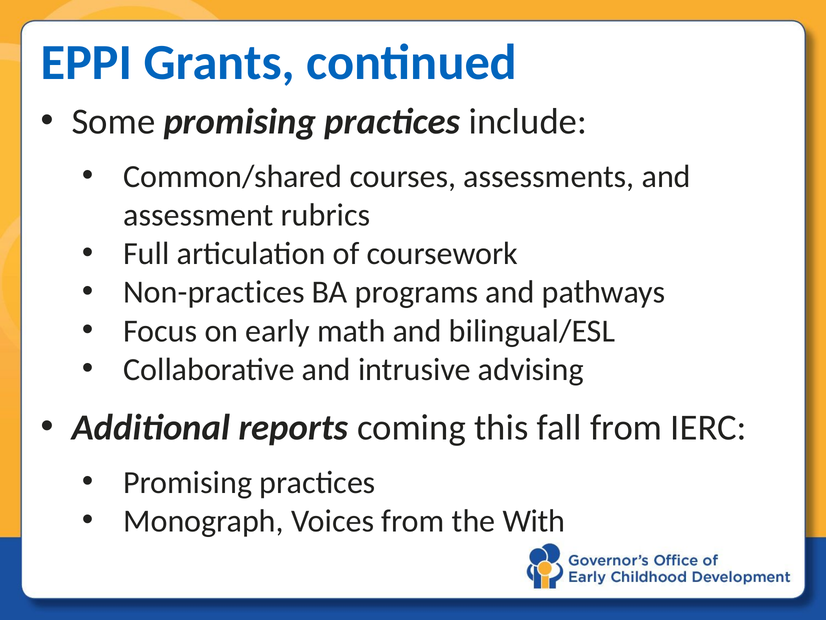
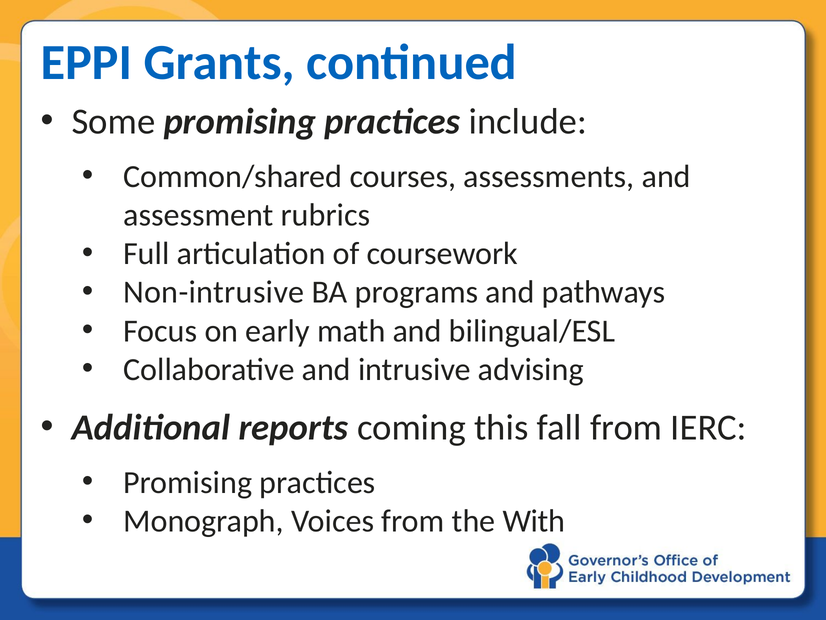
Non-practices: Non-practices -> Non-intrusive (214, 292)
